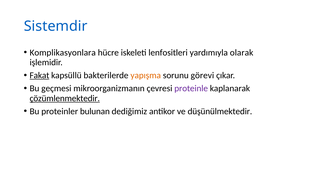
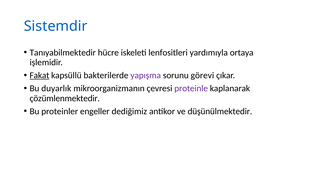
Komplikasyonlara: Komplikasyonlara -> Tanıyabilmektedir (63, 53)
olarak: olarak -> ortaya (242, 53)
yapışma colour: orange -> purple (146, 76)
geçmesi: geçmesi -> duyarlık (56, 89)
çözümlenmektedir underline: present -> none (65, 99)
bulunan: bulunan -> engeller (95, 112)
